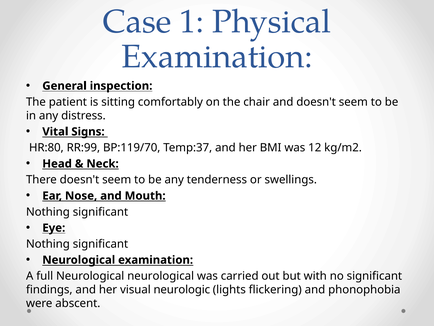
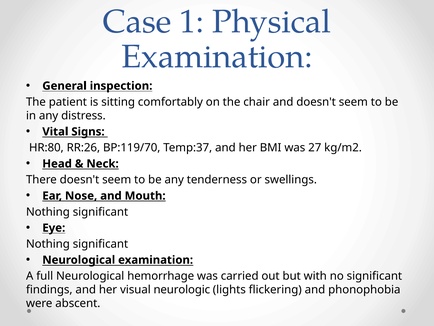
RR:99: RR:99 -> RR:26 (83, 148)
12: 12 -> 27 (315, 148)
Neurological neurological: neurological -> hemorrhage (161, 276)
